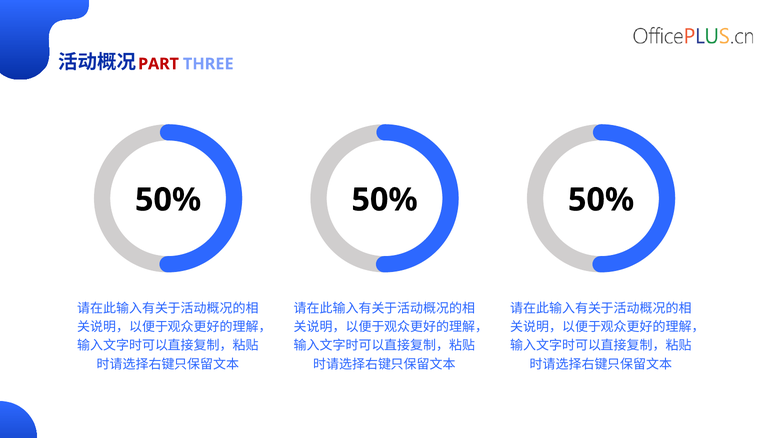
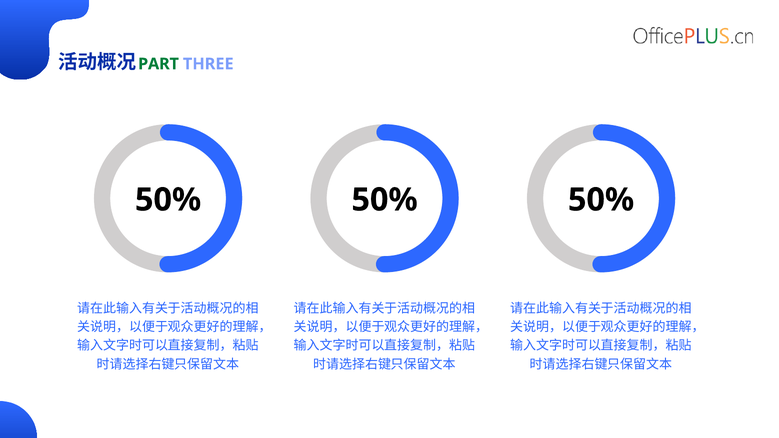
PART colour: red -> green (158, 64)
